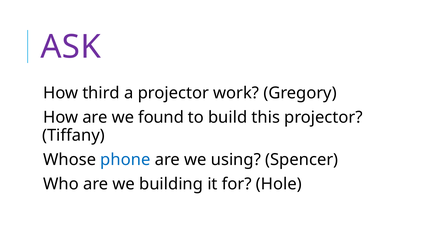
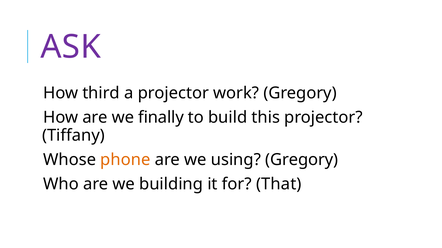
found: found -> finally (161, 118)
phone colour: blue -> orange (125, 160)
using Spencer: Spencer -> Gregory (302, 160)
Hole: Hole -> That (279, 184)
